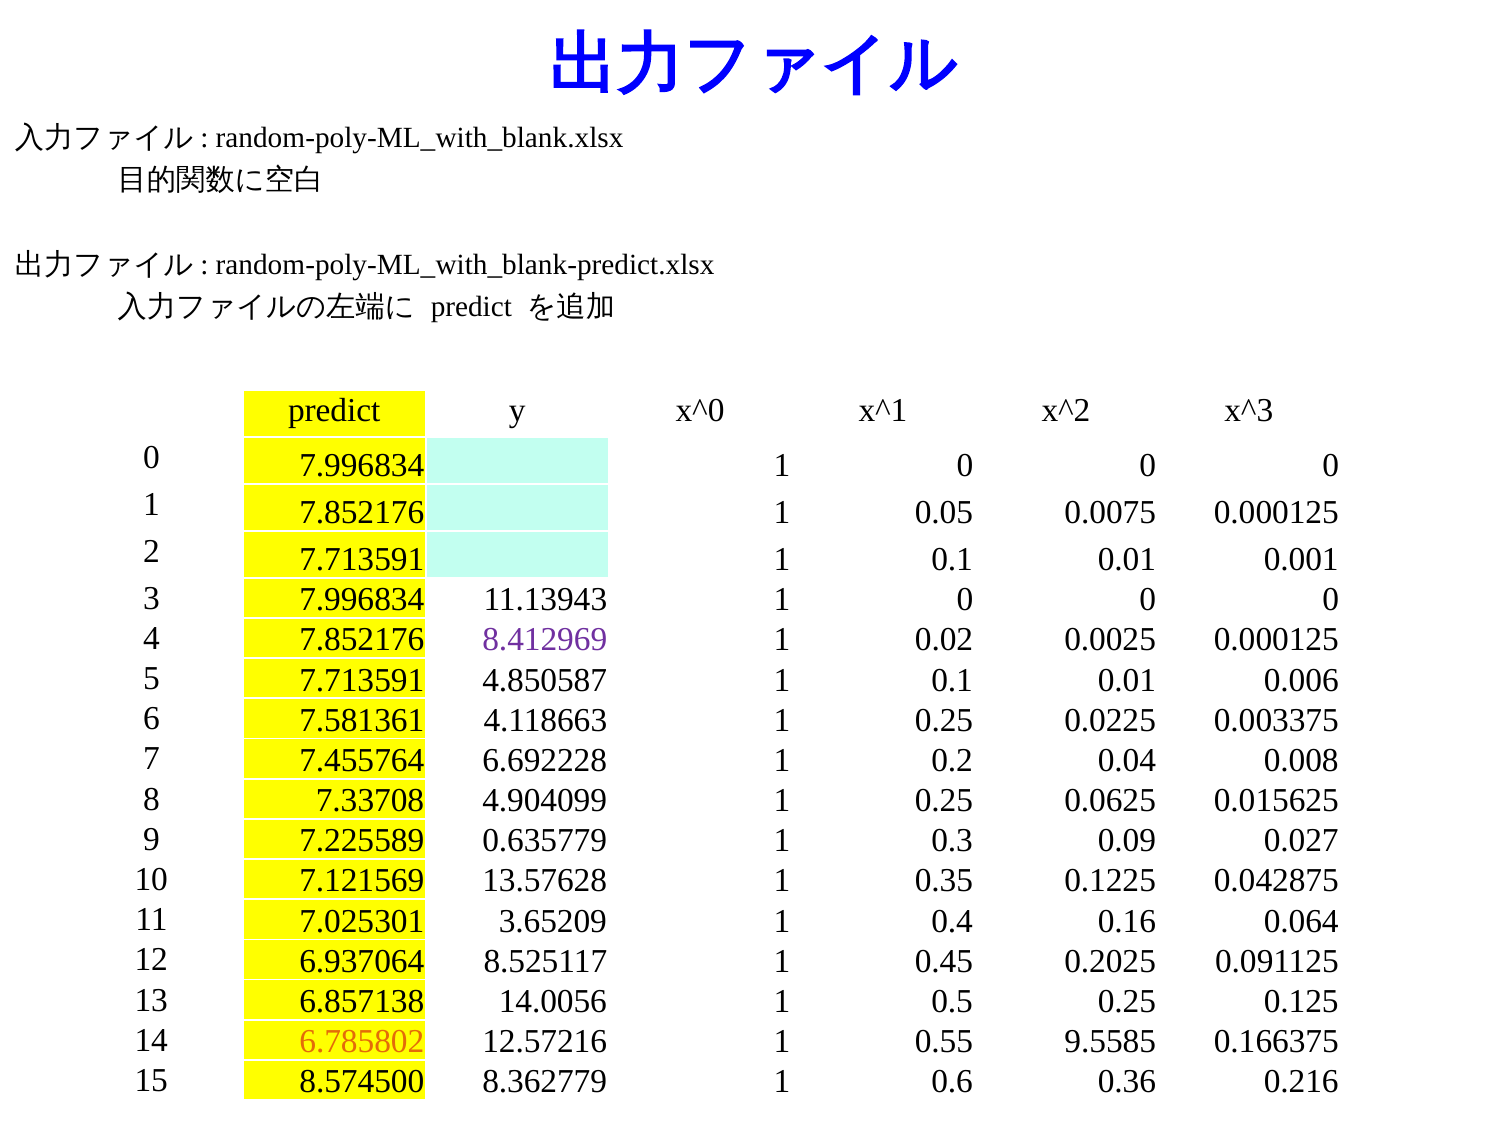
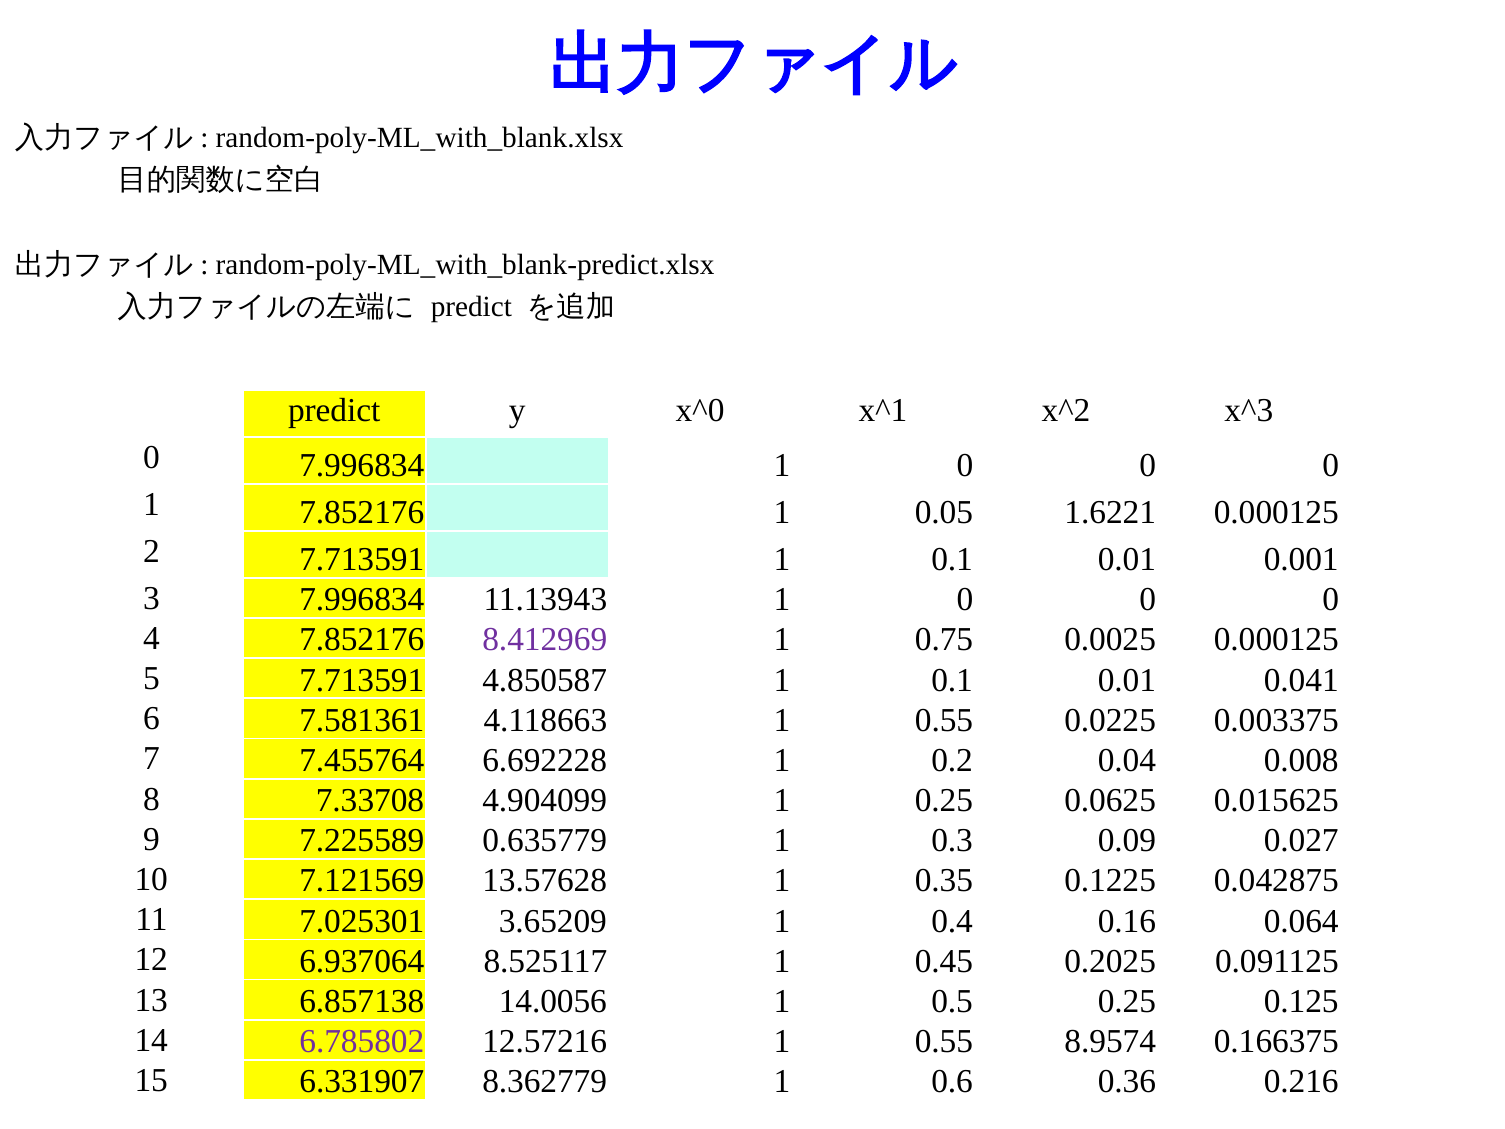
0.0075: 0.0075 -> 1.6221 (1110, 512)
0.02: 0.02 -> 0.75 (944, 640)
0.006: 0.006 -> 0.041 (1301, 680)
4.118663 1 0.25: 0.25 -> 0.55 (944, 720)
6.785802 colour: orange -> purple (362, 1041)
9.5585: 9.5585 -> 8.9574 (1110, 1041)
8.574500: 8.574500 -> 6.331907 (362, 1082)
